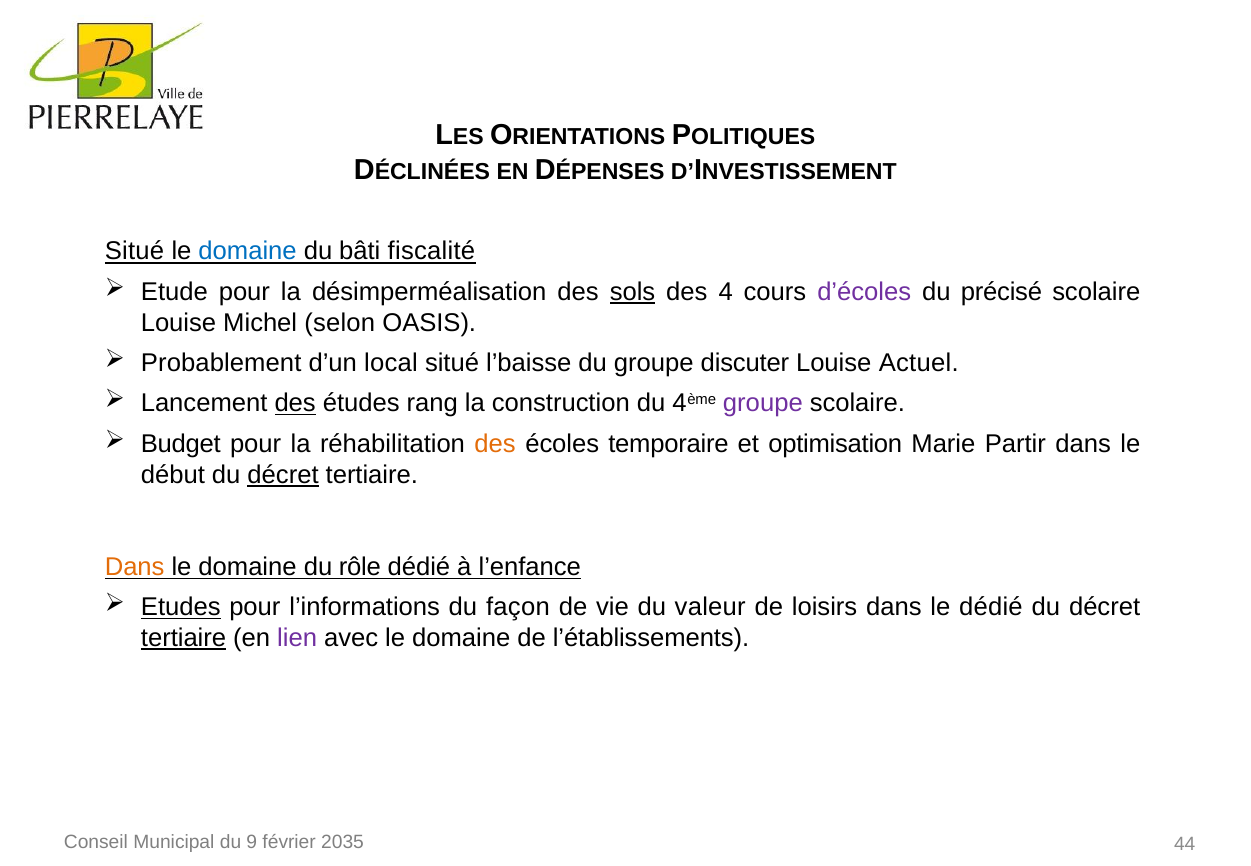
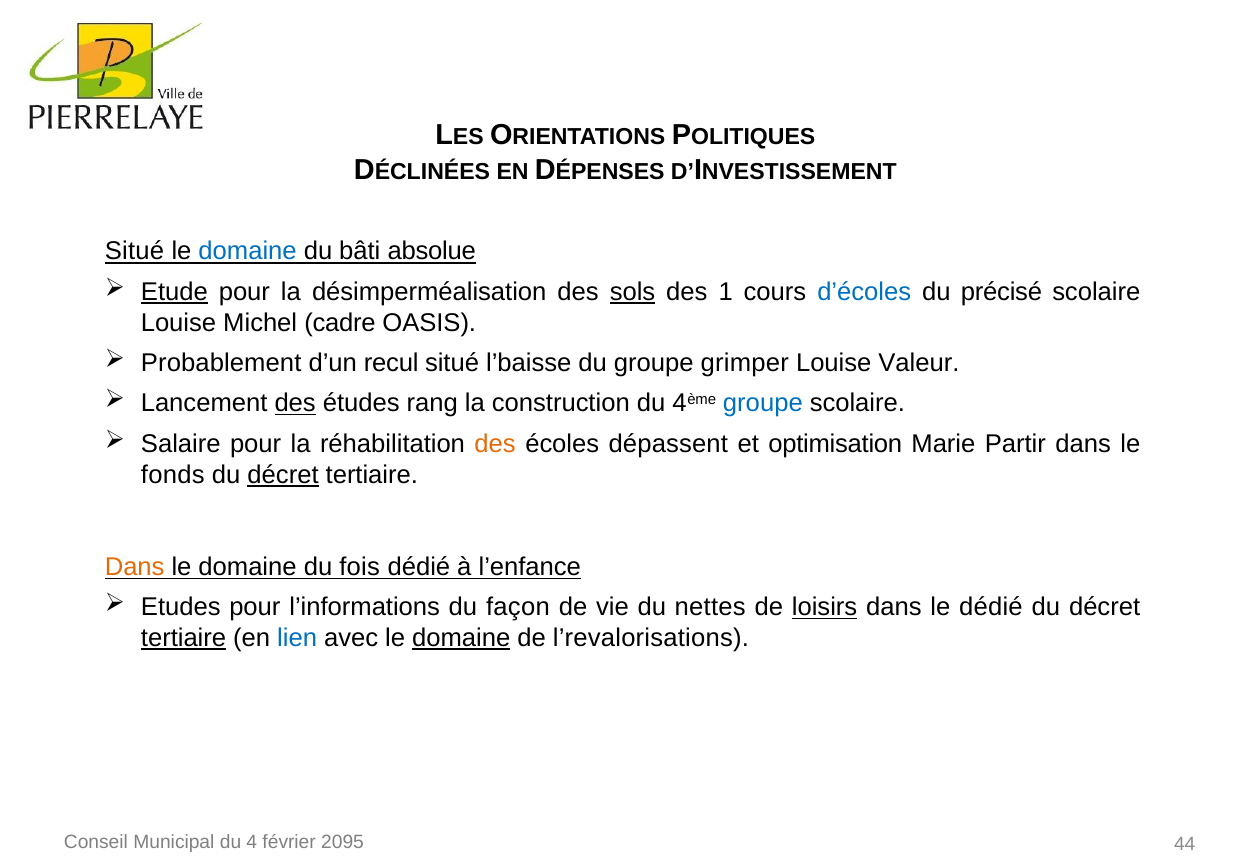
fiscalité: fiscalité -> absolue (432, 252)
Etude underline: none -> present (174, 292)
4: 4 -> 1 (726, 292)
d’écoles colour: purple -> blue (864, 292)
selon: selon -> cadre (340, 323)
local: local -> recul (391, 363)
discuter: discuter -> grimper (745, 363)
Actuel: Actuel -> Valeur (919, 363)
groupe colour: purple -> blue (763, 404)
Budget: Budget -> Salaire (181, 444)
temporaire: temporaire -> dépassent (668, 444)
début: début -> fonds (173, 475)
rôle: rôle -> fois (360, 567)
Etudes underline: present -> none (181, 608)
valeur: valeur -> nettes (710, 608)
loisirs underline: none -> present (825, 608)
lien colour: purple -> blue (297, 638)
domaine underline: none -> present (461, 638)
l’établissements: l’établissements -> l’revalorisations (651, 638)
9: 9 -> 4 (252, 842)
2035: 2035 -> 2095 (343, 842)
